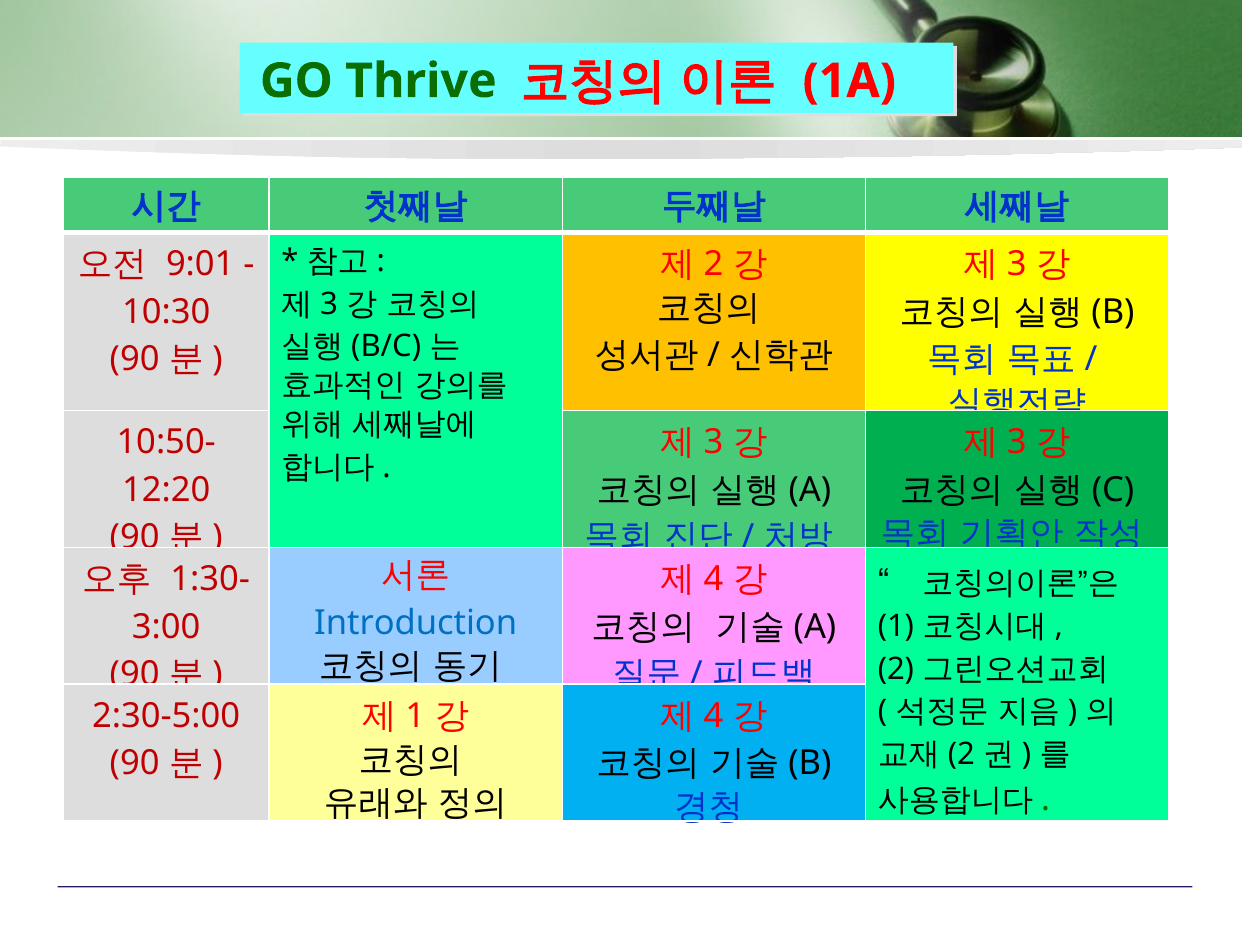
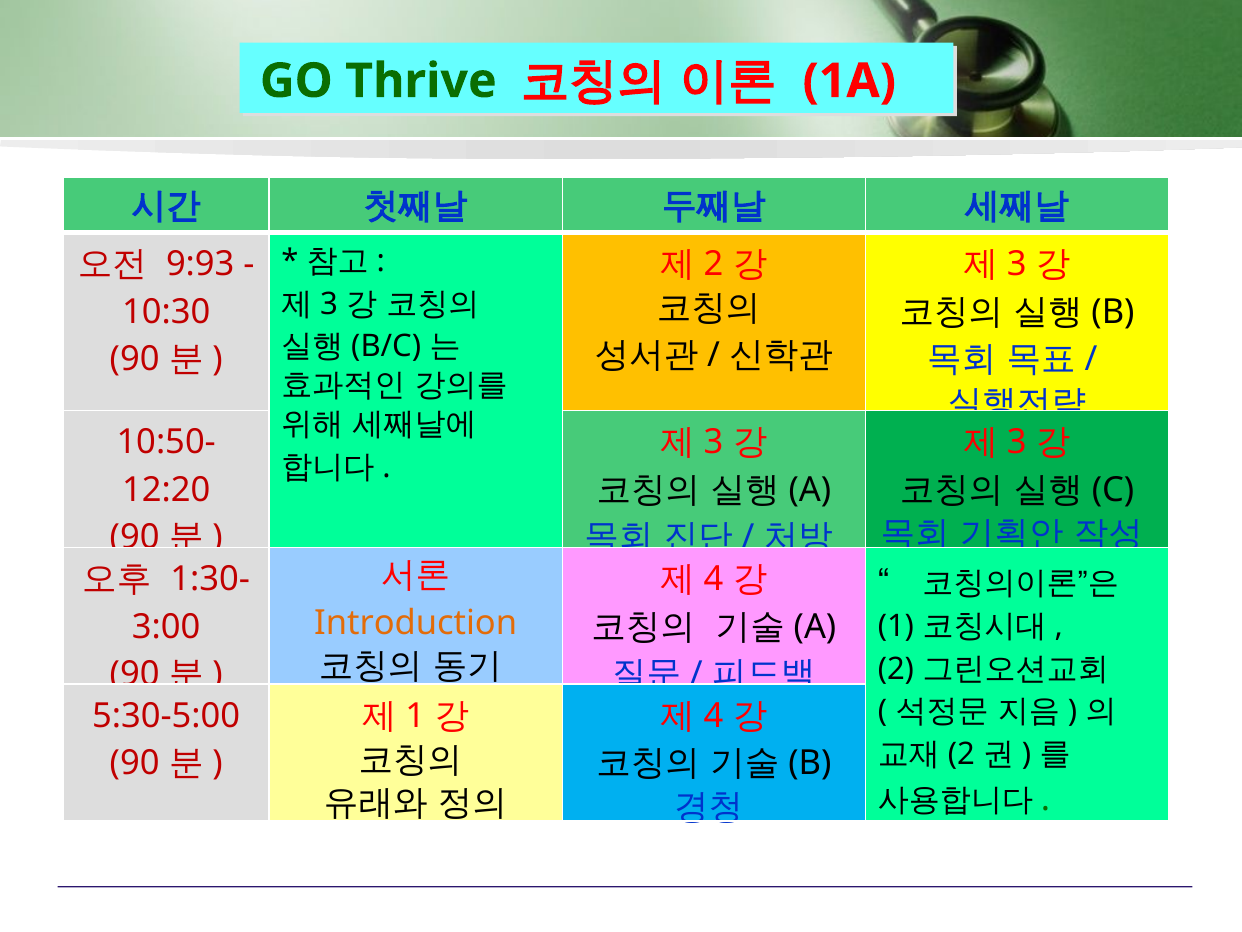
9:01: 9:01 -> 9:93 (200, 264)
Introduction colour: blue -> orange (416, 623)
2:30-5:00: 2:30-5:00 -> 5:30-5:00 (166, 716)
